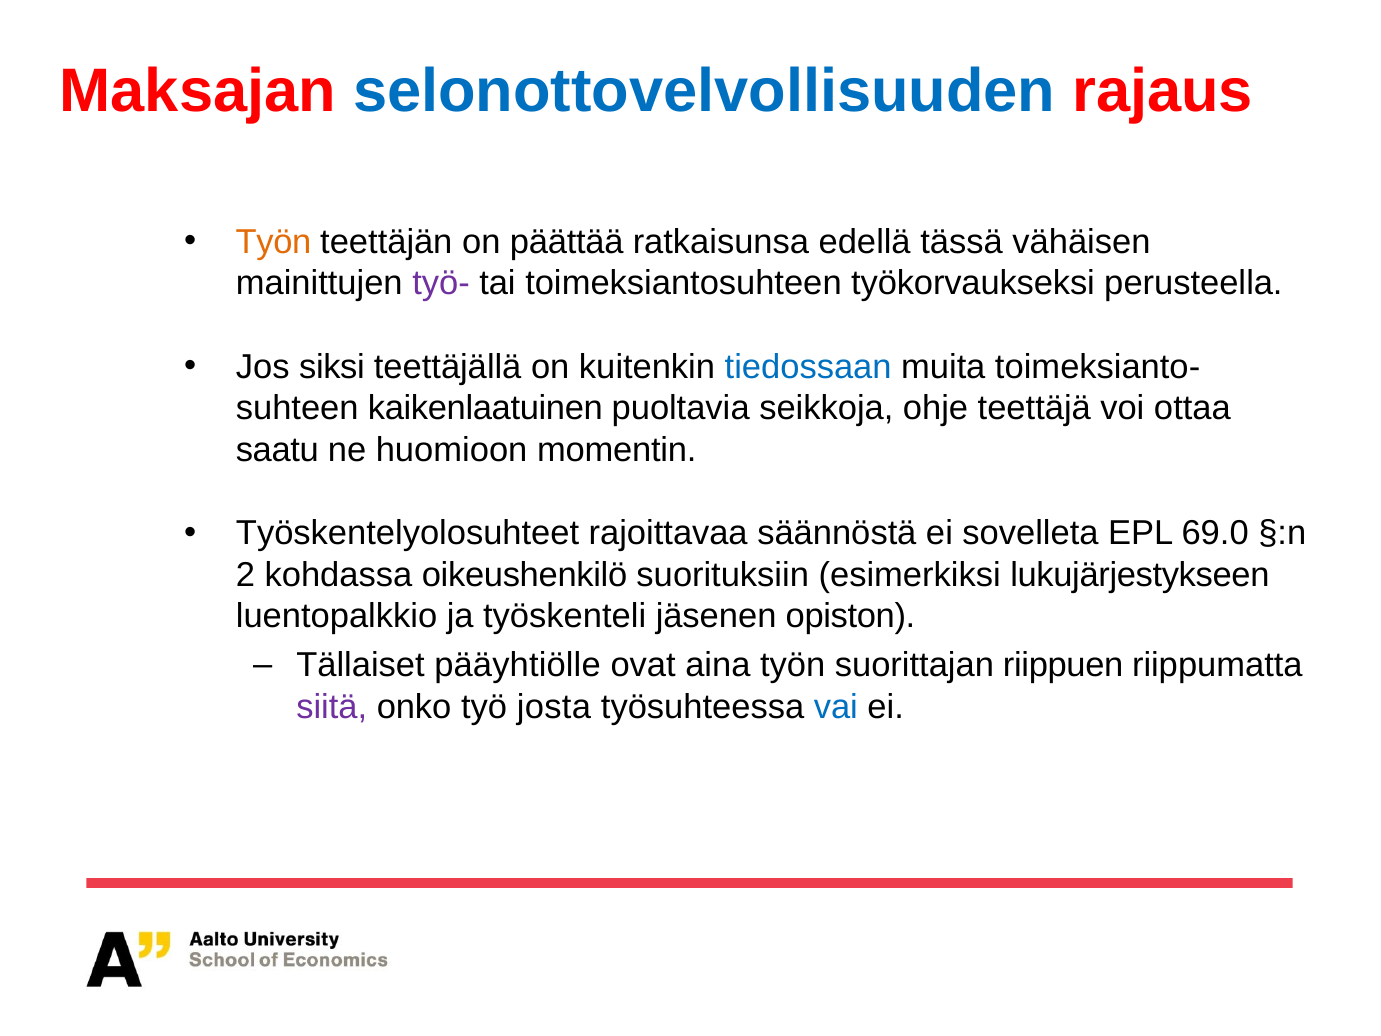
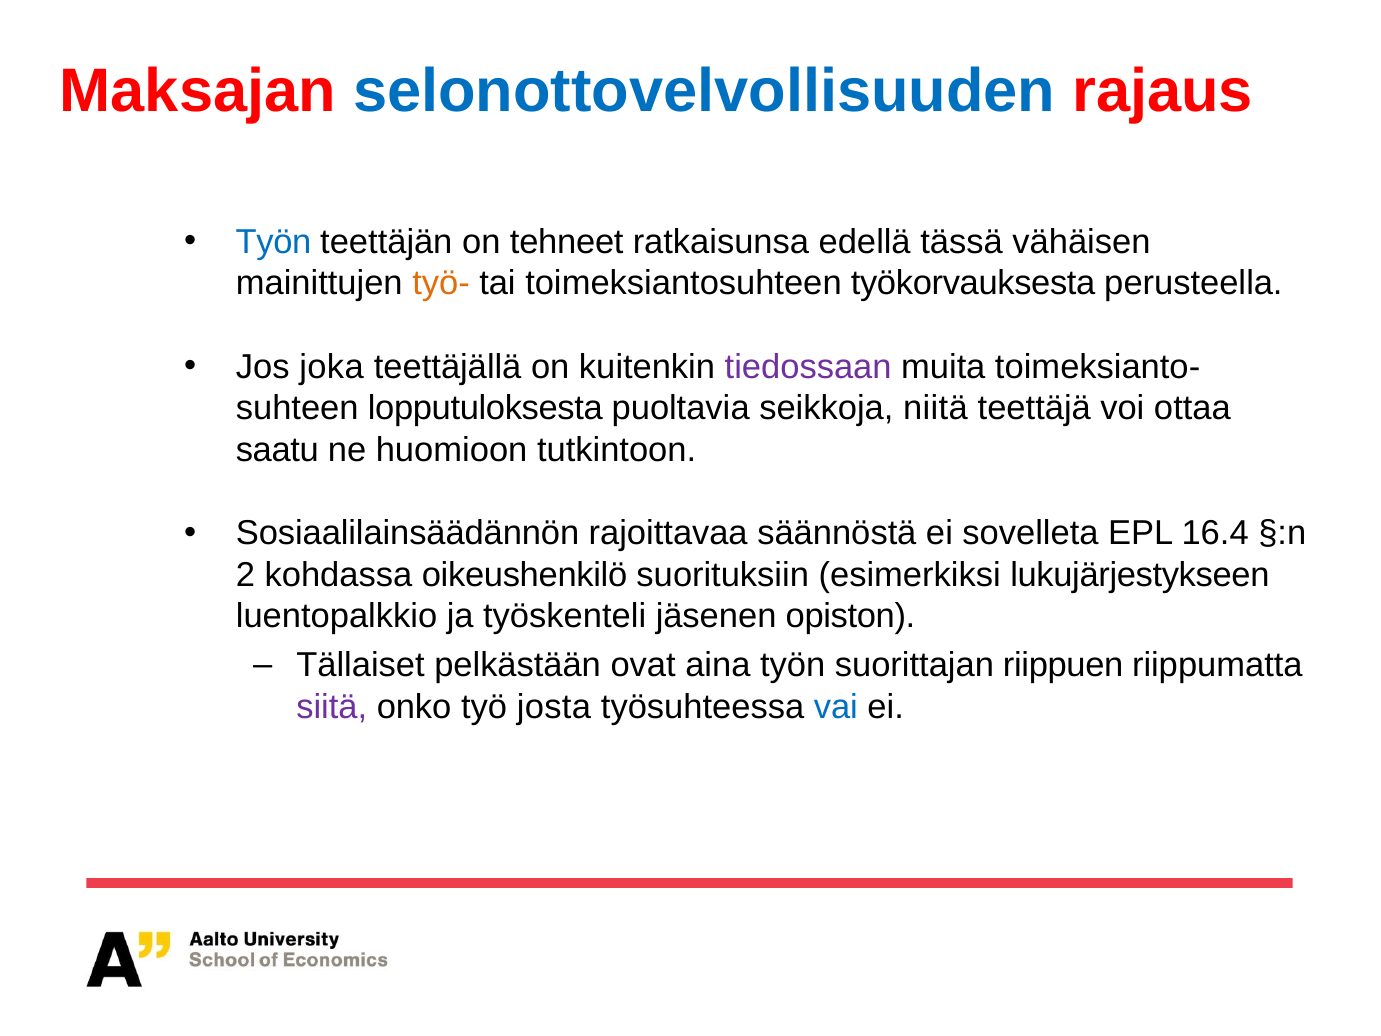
Työn colour: orange -> blue (273, 242)
päättää: päättää -> tehneet (567, 242)
työ- colour: purple -> orange (441, 283)
työkorvaukseksi: työkorvaukseksi -> työkorvauksesta (973, 283)
siksi: siksi -> joka (332, 367)
tiedossaan colour: blue -> purple (808, 367)
kaikenlaatuinen: kaikenlaatuinen -> lopputuloksesta (485, 408)
ohje: ohje -> niitä (935, 408)
momentin: momentin -> tutkintoon (617, 450)
Työskentelyolosuhteet: Työskentelyolosuhteet -> Sosiaalilainsäädännön (408, 533)
69.0: 69.0 -> 16.4 (1215, 533)
pääyhtiölle: pääyhtiölle -> pelkästään (518, 665)
